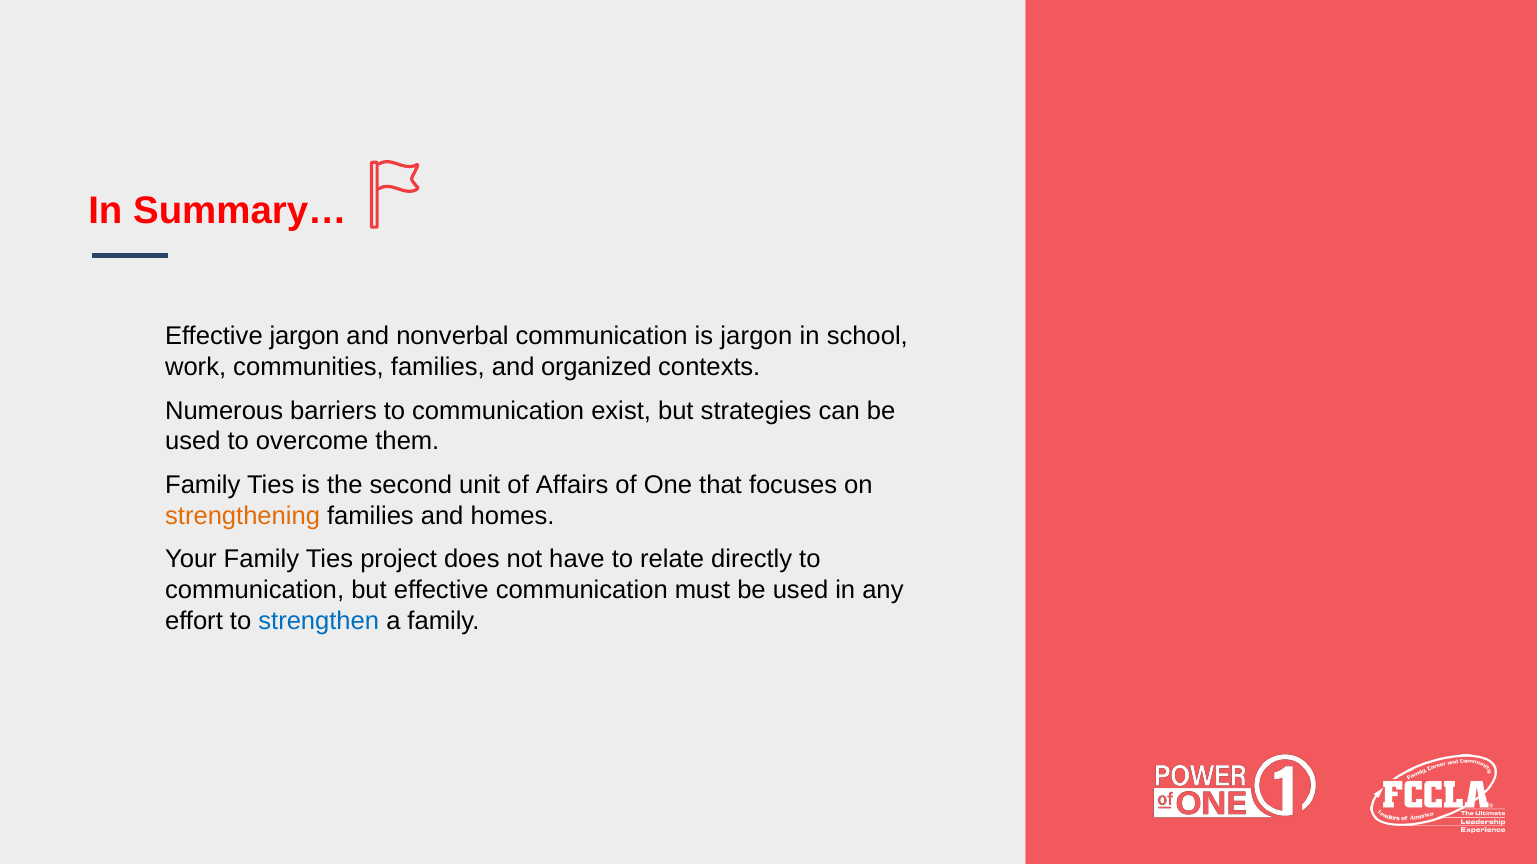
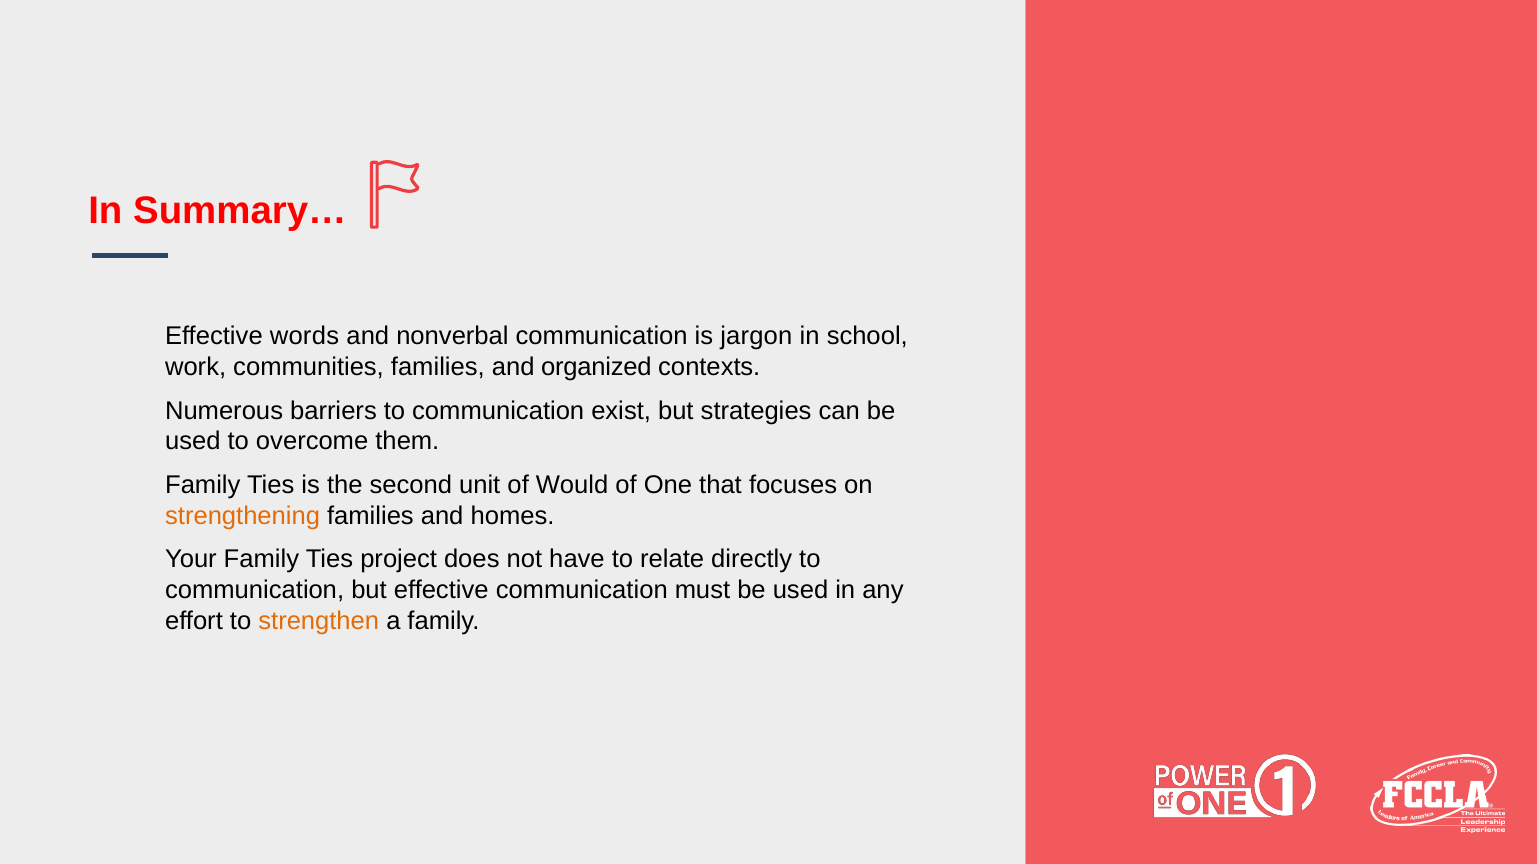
Effective jargon: jargon -> words (304, 337)
Affairs: Affairs -> Would (572, 485)
strengthen colour: blue -> orange (319, 621)
